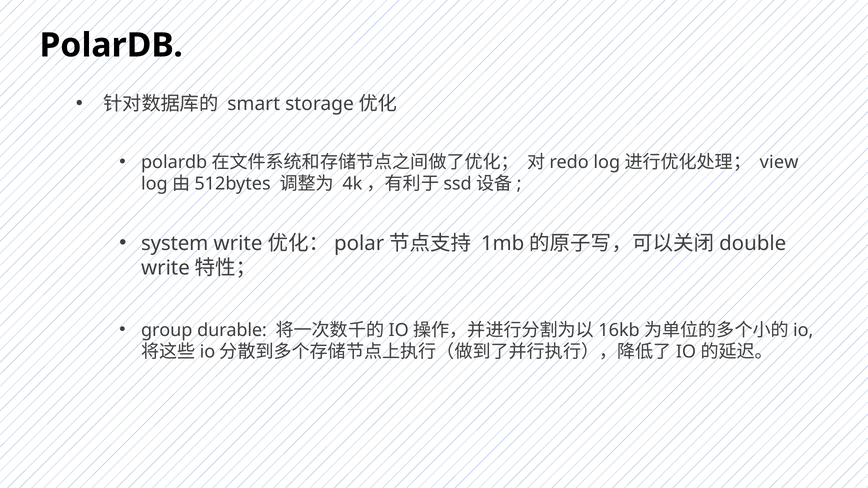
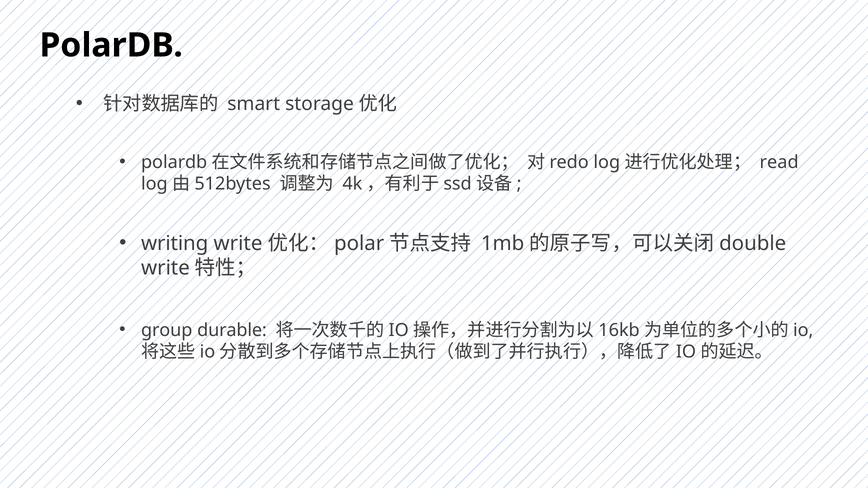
view: view -> read (779, 162)
system: system -> writing (175, 244)
